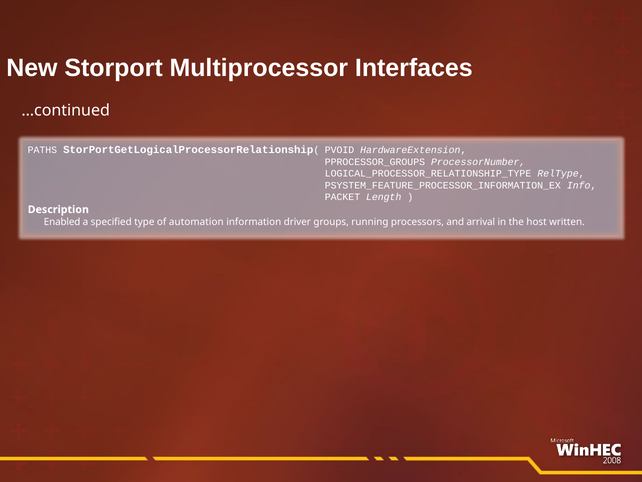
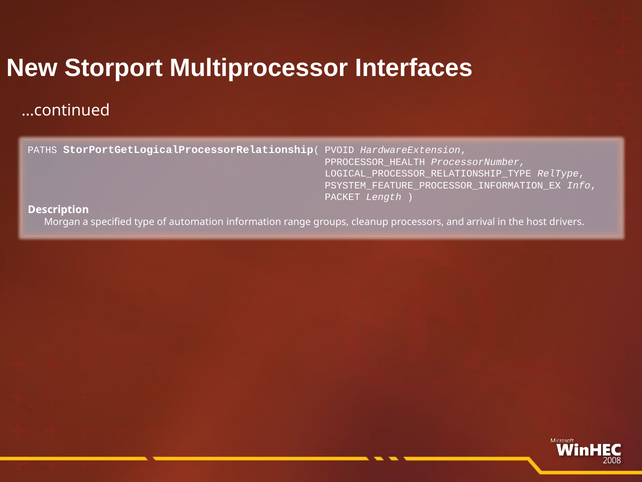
PPROCESSOR_GROUPS: PPROCESSOR_GROUPS -> PPROCESSOR_HEALTH (375, 162)
Enabled: Enabled -> Morgan (62, 222)
driver: driver -> range (297, 222)
running: running -> cleanup (370, 222)
written: written -> drivers (567, 222)
